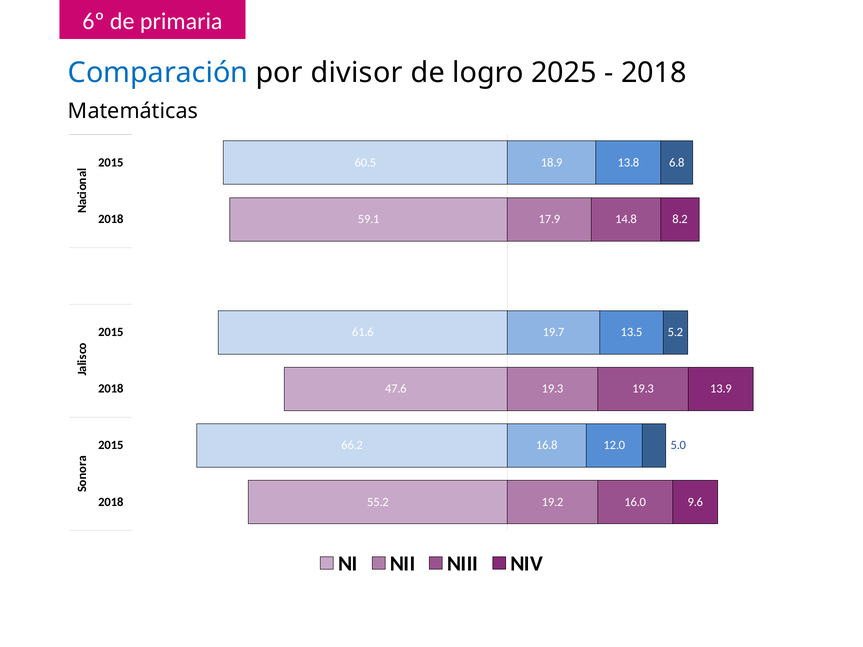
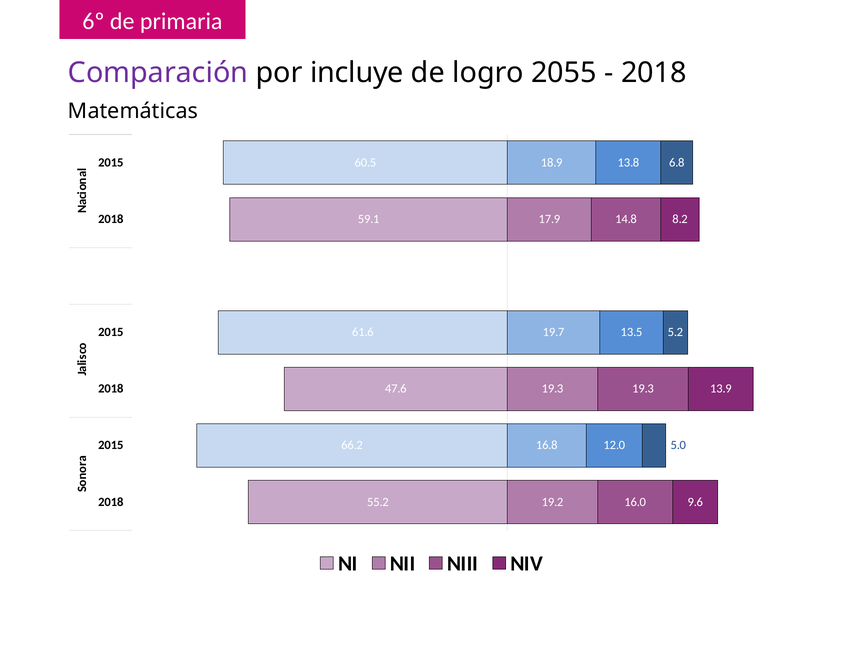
Comparación colour: blue -> purple (158, 73)
divisor: divisor -> incluye (357, 73)
2025: 2025 -> 2055 (564, 73)
